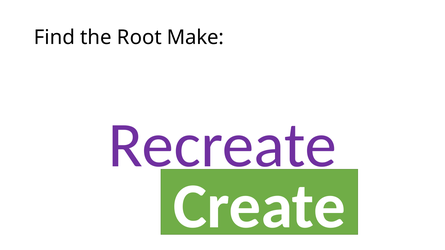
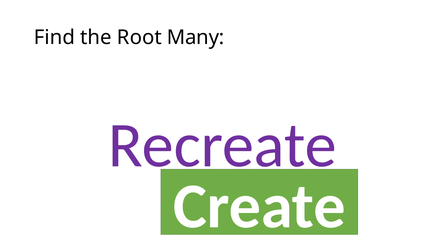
Make: Make -> Many (196, 37)
